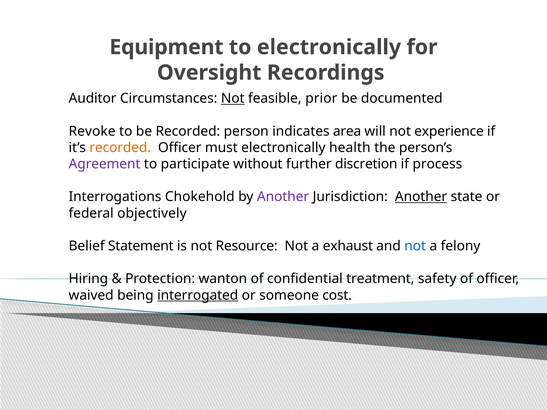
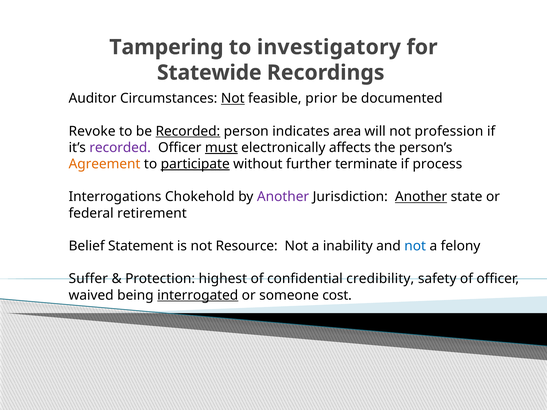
Equipment: Equipment -> Tampering (166, 47)
to electronically: electronically -> investigatory (329, 47)
Oversight: Oversight -> Statewide (209, 73)
Recorded underline: none -> present (188, 131)
experience: experience -> profession (449, 131)
recorded colour: orange -> purple (120, 148)
must underline: none -> present (221, 148)
health: health -> affects (350, 148)
Agreement colour: purple -> orange (105, 164)
participate underline: none -> present (195, 164)
discretion: discretion -> terminate (366, 164)
objectively: objectively -> retirement (152, 213)
exhaust: exhaust -> inability (348, 246)
Hiring: Hiring -> Suffer (88, 279)
wanton: wanton -> highest (223, 279)
treatment: treatment -> credibility (380, 279)
